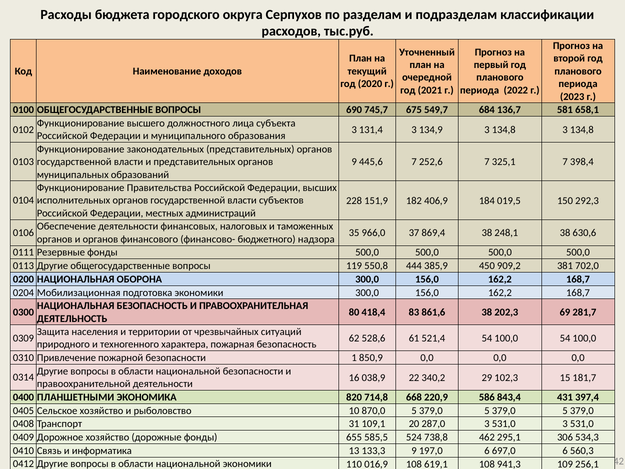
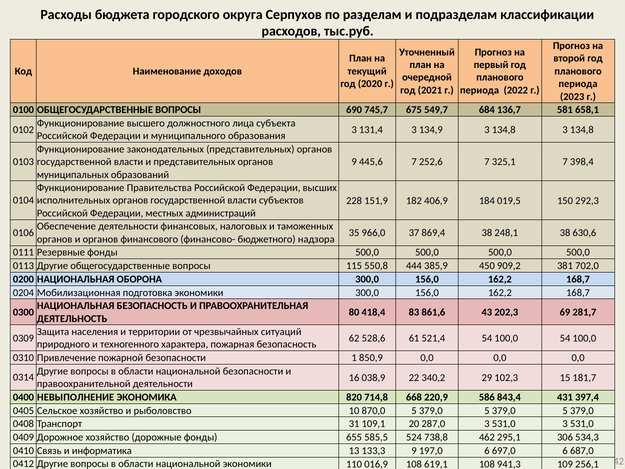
119: 119 -> 115 (354, 266)
861,6 38: 38 -> 43 (487, 312)
ПЛАНШЕТНЫМИ: ПЛАНШЕТНЫМИ -> НЕВЫПОЛНЕНИЕ (76, 397)
560,3: 560,3 -> 687,0 (582, 450)
